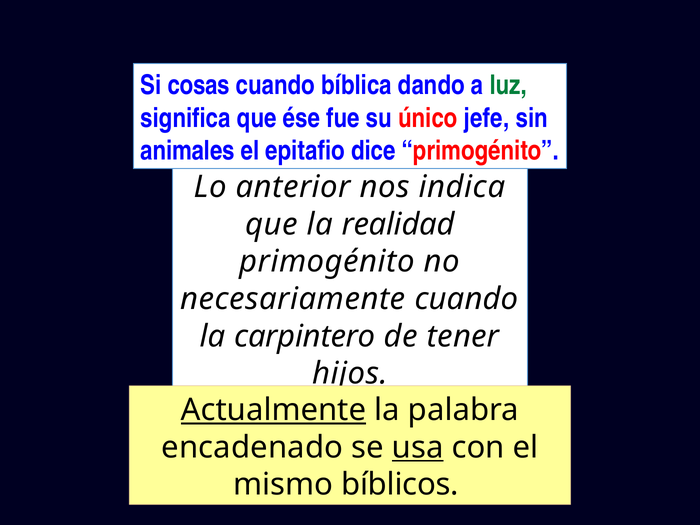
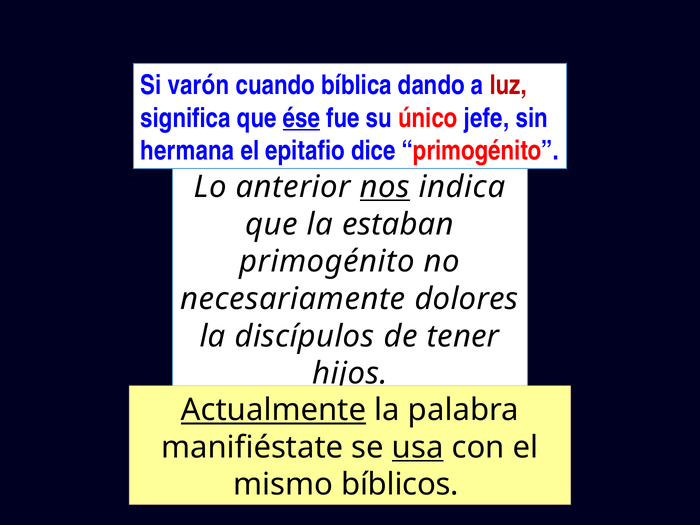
cosas: cosas -> varón (198, 85)
luz colour: green -> red (508, 85)
ése underline: none -> present (302, 118)
animales: animales -> hermana (187, 151)
nos underline: none -> present (385, 187)
realidad: realidad -> estaban (398, 224)
necesariamente cuando: cuando -> dolores (466, 299)
carpintero: carpintero -> discípulos (305, 336)
encadenado: encadenado -> manifiéstate (252, 447)
